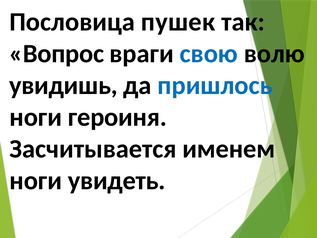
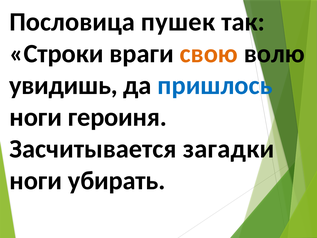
Вопрос: Вопрос -> Строки (56, 54)
свою colour: blue -> orange (209, 54)
именем: именем -> загадки (229, 149)
увидеть: увидеть -> убирать (117, 180)
